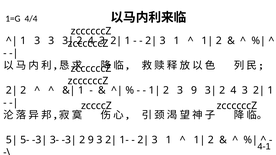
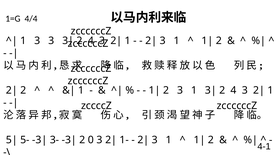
2 3 9: 9 -> 1 (194, 90)
2 9: 9 -> 0 (91, 140)
